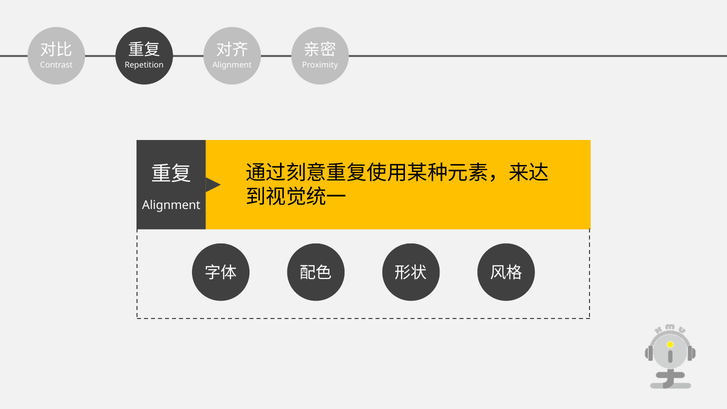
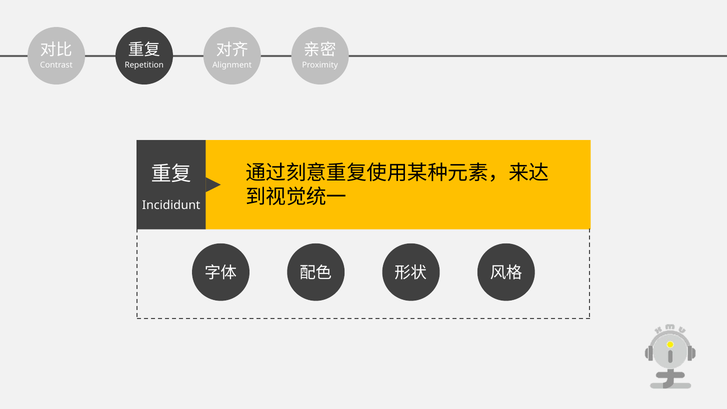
Alignment: Alignment -> Incididunt (171, 205)
